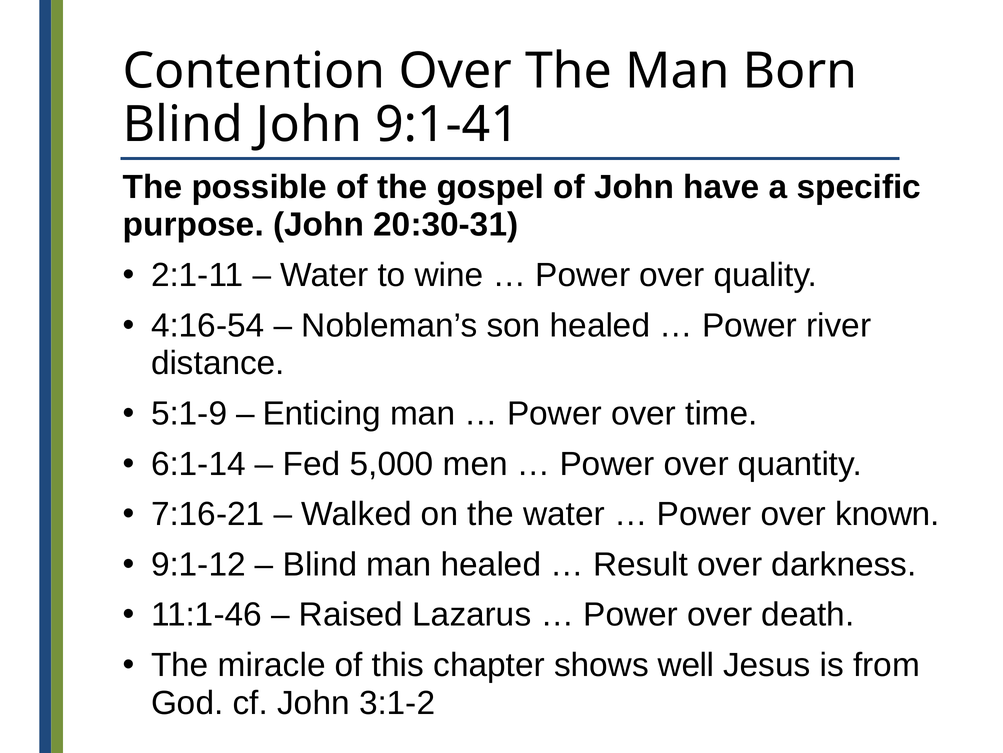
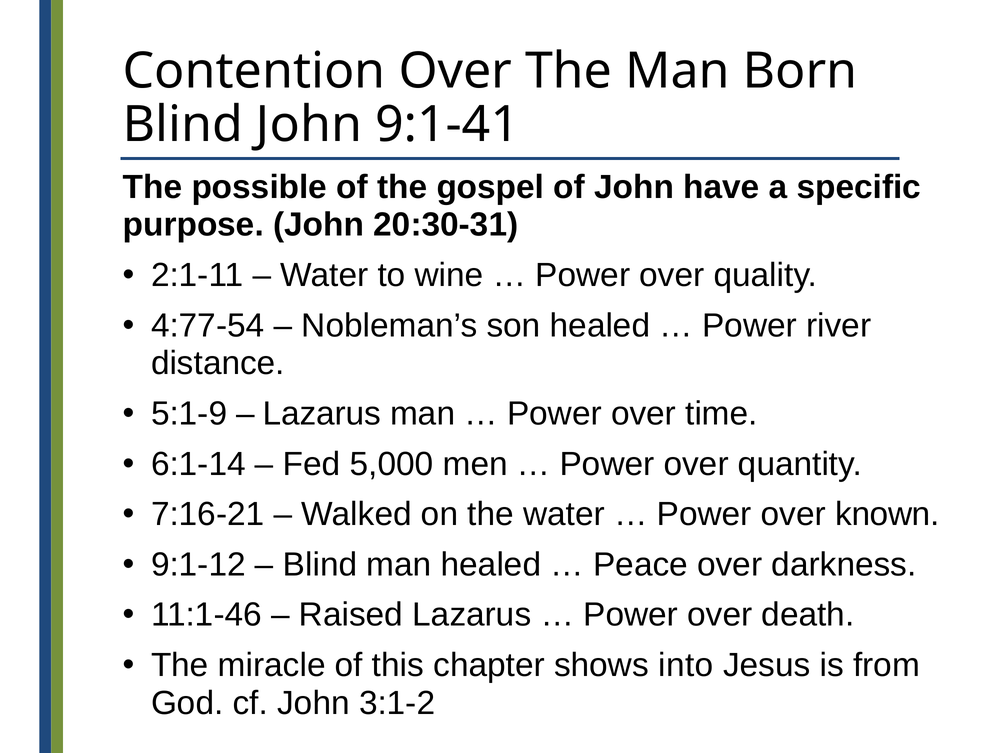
4:16-54: 4:16-54 -> 4:77-54 (208, 325)
Enticing: Enticing -> Lazarus (322, 413)
Result: Result -> Peace (641, 564)
well: well -> into (686, 665)
